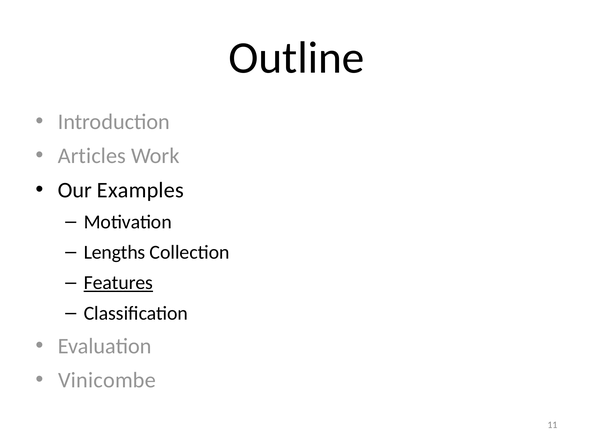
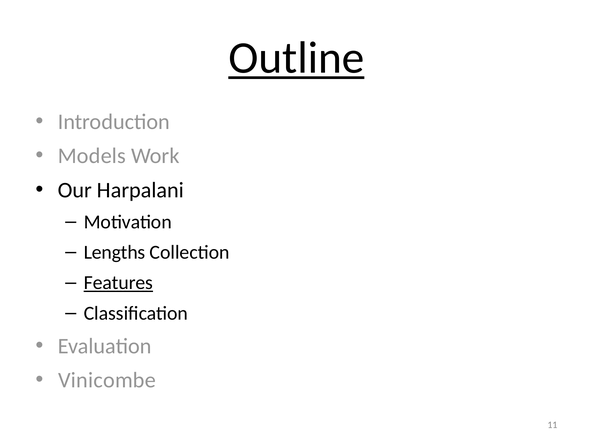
Outline underline: none -> present (296, 58)
Articles: Articles -> Models (92, 156)
Examples: Examples -> Harpalani (140, 190)
